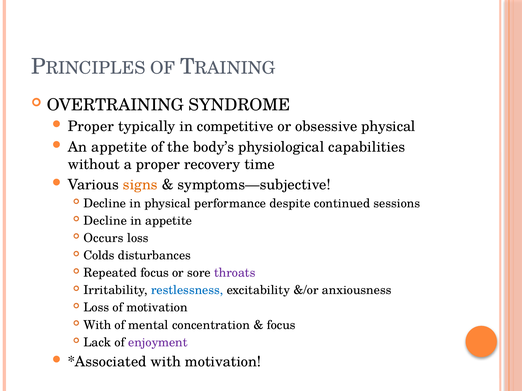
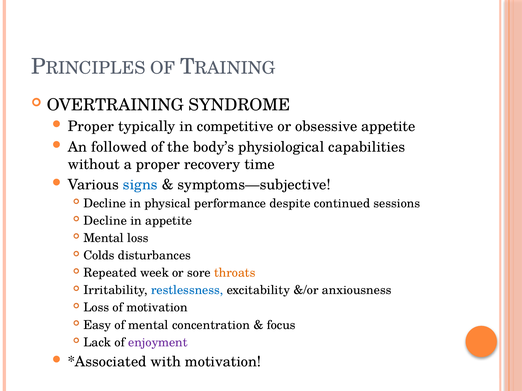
obsessive physical: physical -> appetite (388, 127)
An appetite: appetite -> followed (119, 147)
signs colour: orange -> blue (140, 185)
Occurs: Occurs -> Mental (104, 238)
Repeated focus: focus -> week (155, 273)
throats colour: purple -> orange (235, 273)
With: With -> Easy (97, 325)
